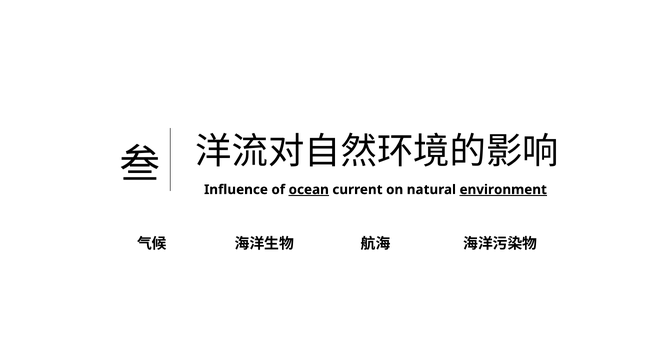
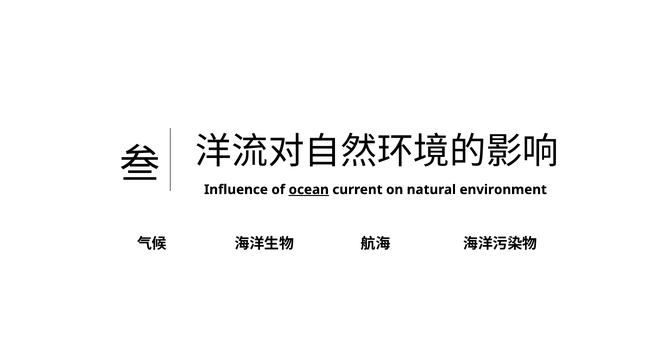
environment underline: present -> none (503, 189)
